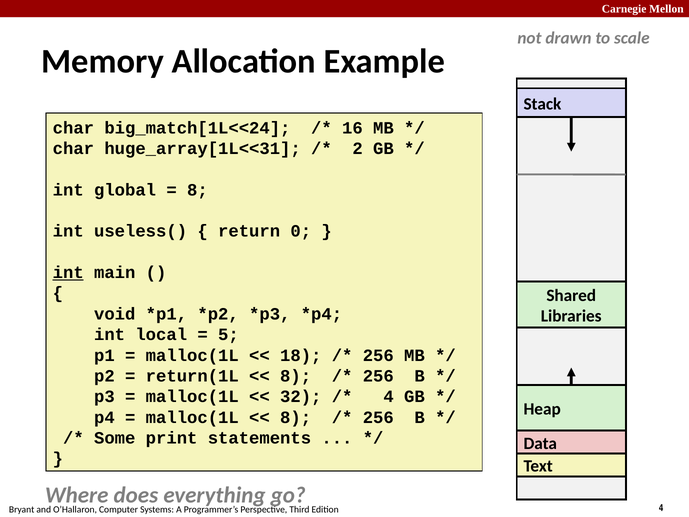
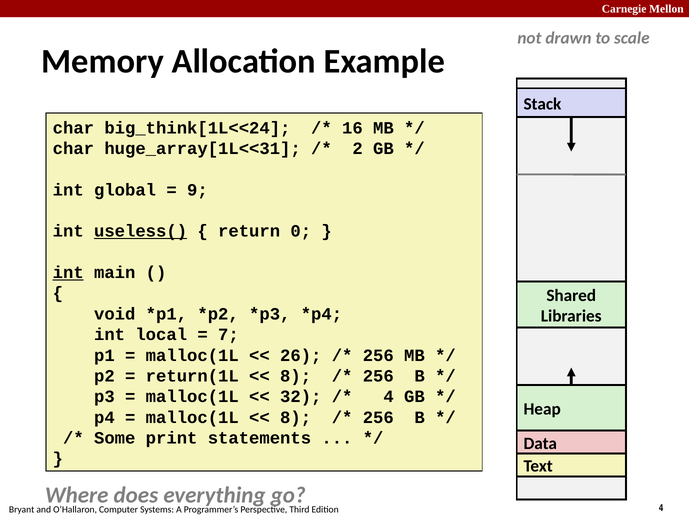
big_match[1L<<24: big_match[1L<<24 -> big_think[1L<<24 (197, 128)
8: 8 -> 9 (197, 190)
useless( underline: none -> present (141, 231)
5: 5 -> 7 (228, 334)
18: 18 -> 26 (301, 355)
